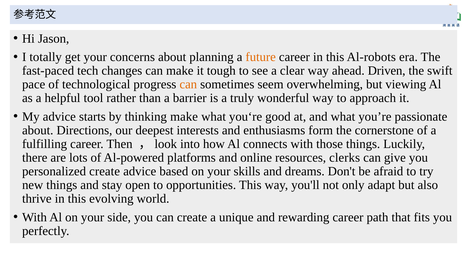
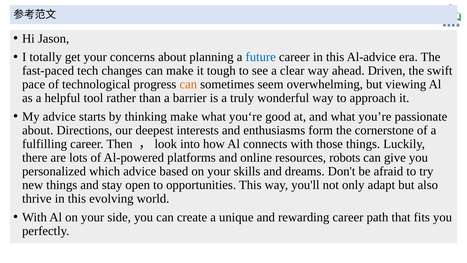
future colour: orange -> blue (261, 57)
Al-robots: Al-robots -> Al-advice (371, 57)
clerks: clerks -> robots (345, 157)
personalized create: create -> which (105, 171)
